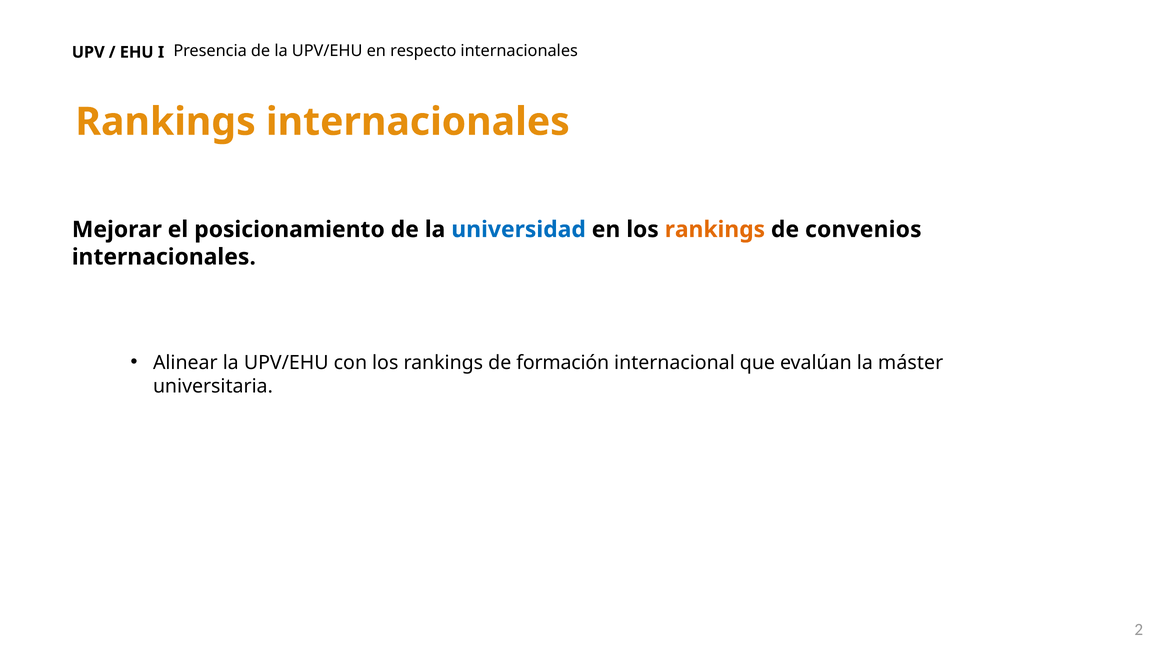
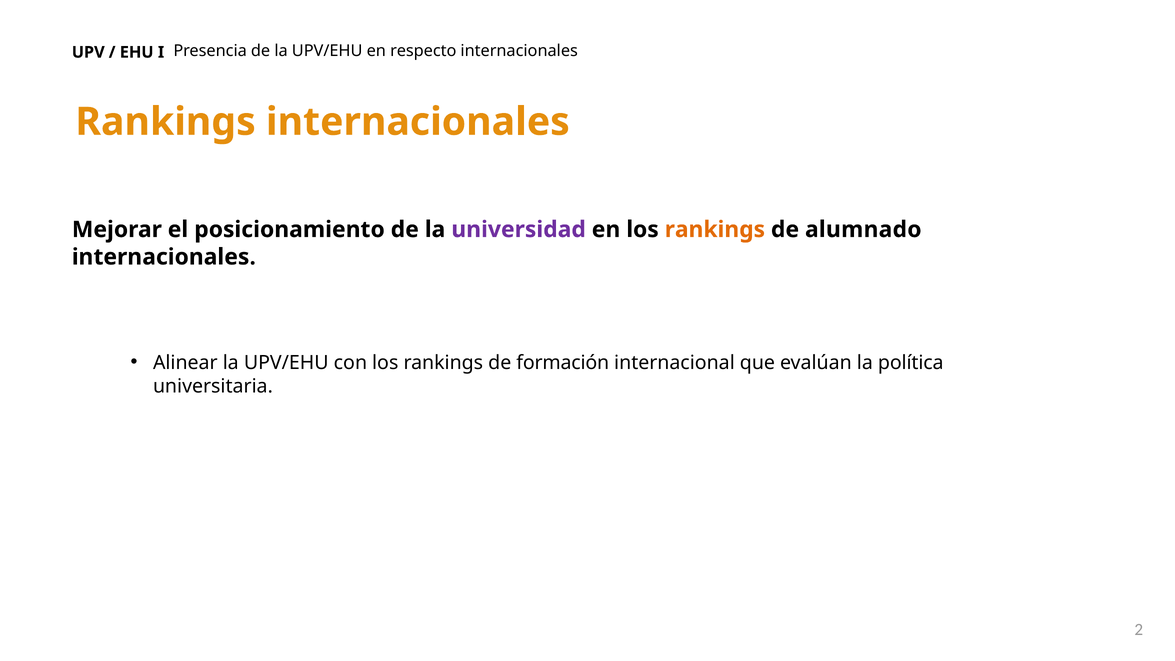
universidad colour: blue -> purple (519, 230)
convenios: convenios -> alumnado (863, 230)
máster: máster -> política (911, 363)
